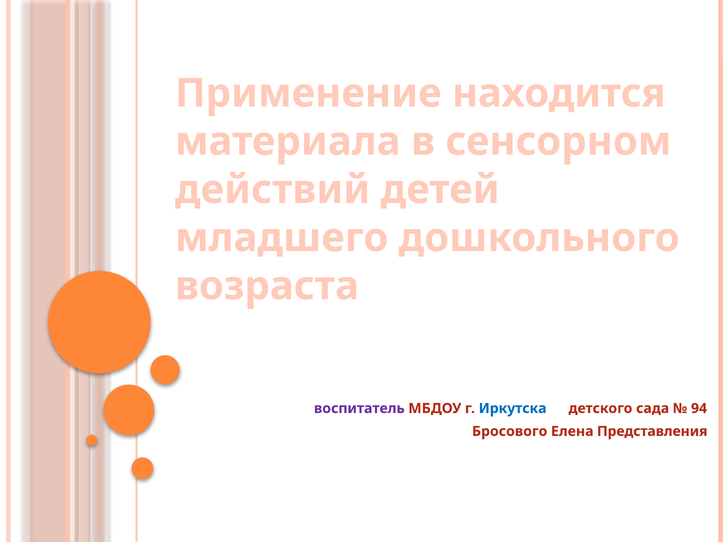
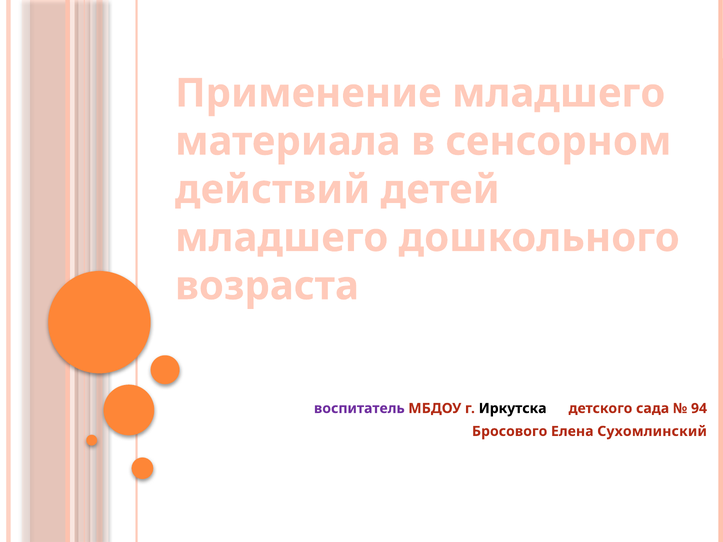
Применение находится: находится -> младшего (559, 93)
Иркутска colour: blue -> black (513, 409)
Представления: Представления -> Сухомлинский (652, 431)
